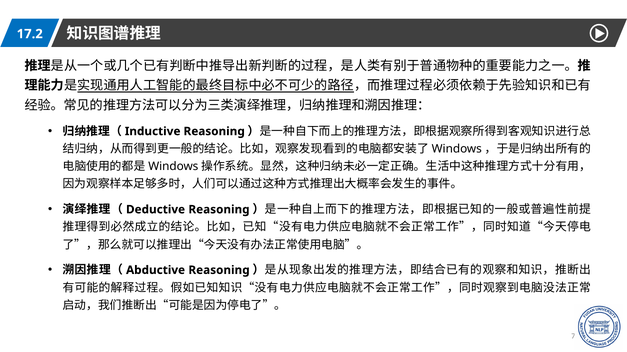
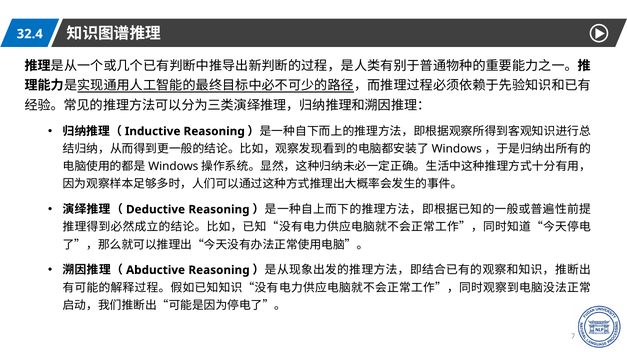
17.2: 17.2 -> 32.4 (30, 34)
